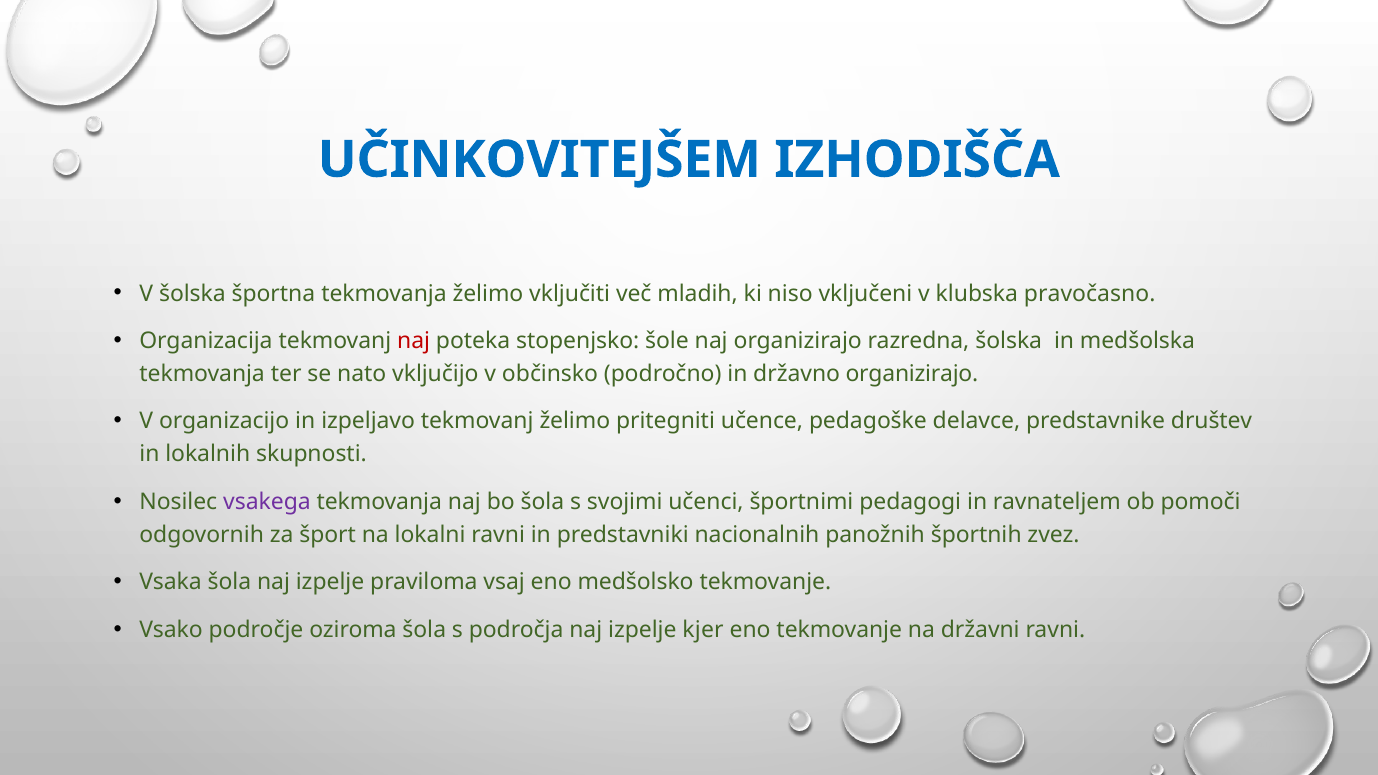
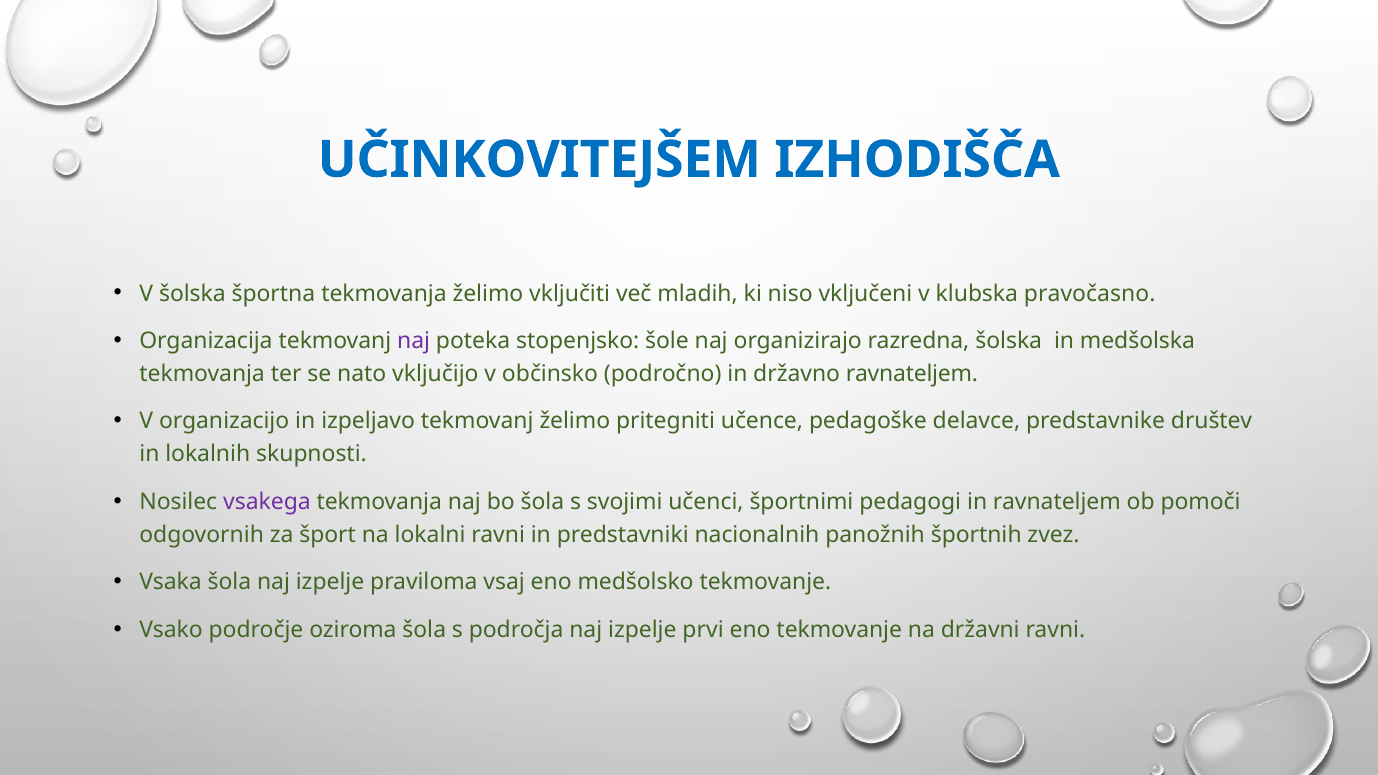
naj colour: red -> purple (414, 341)
državno organizirajo: organizirajo -> ravnateljem (912, 374)
kjer: kjer -> prvi (703, 630)
